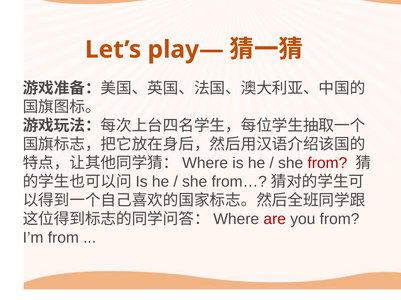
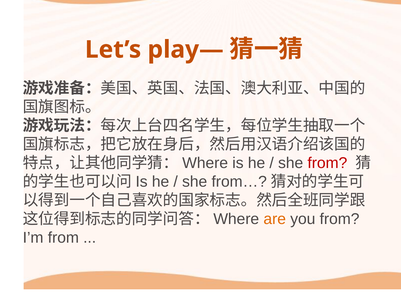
are colour: red -> orange (275, 220)
